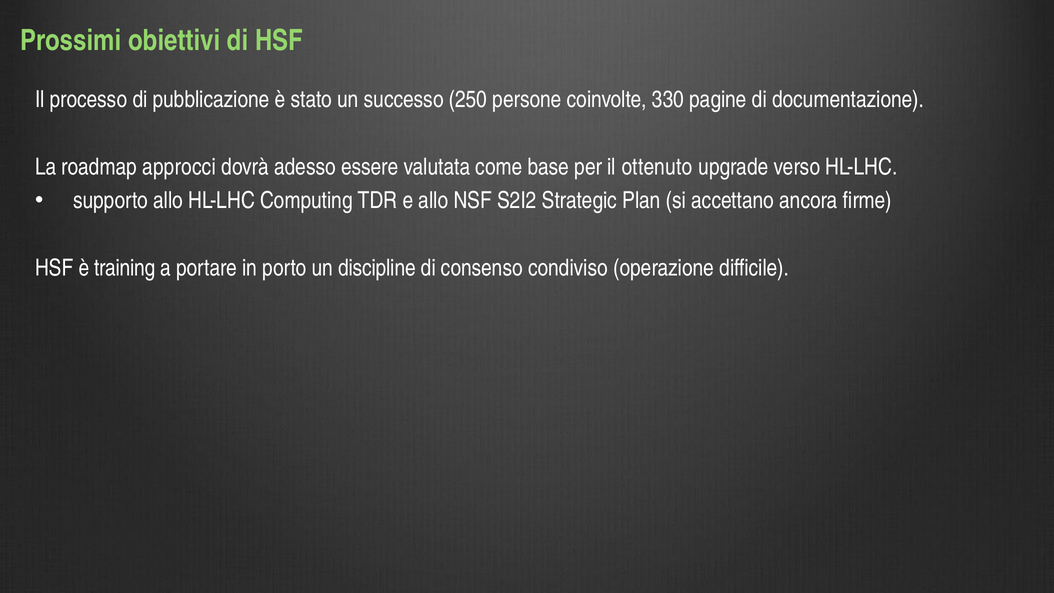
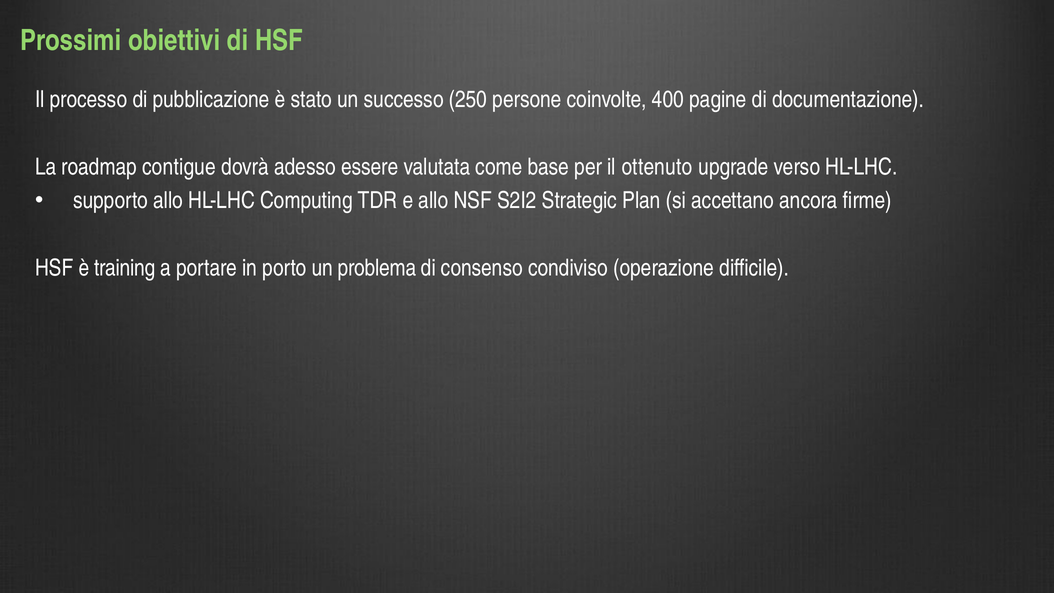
330: 330 -> 400 (668, 100)
approcci: approcci -> contigue (179, 167)
discipline: discipline -> problema (377, 268)
